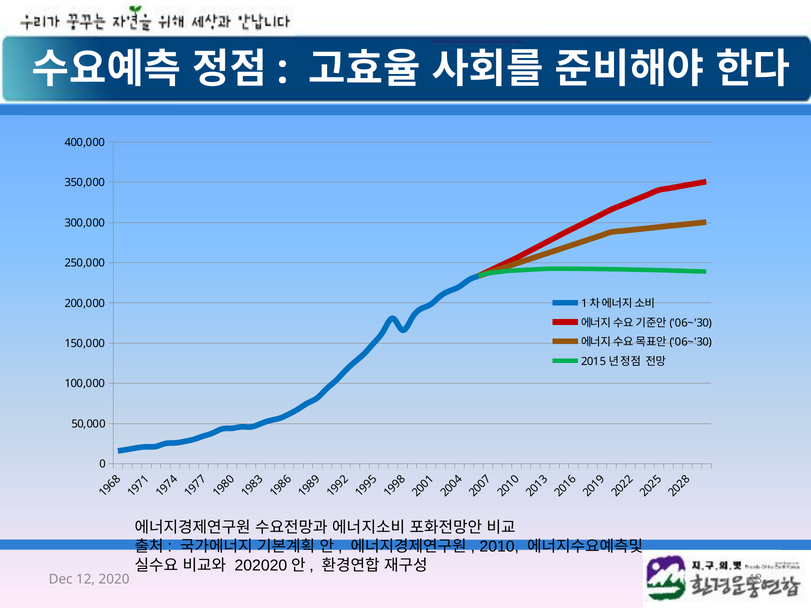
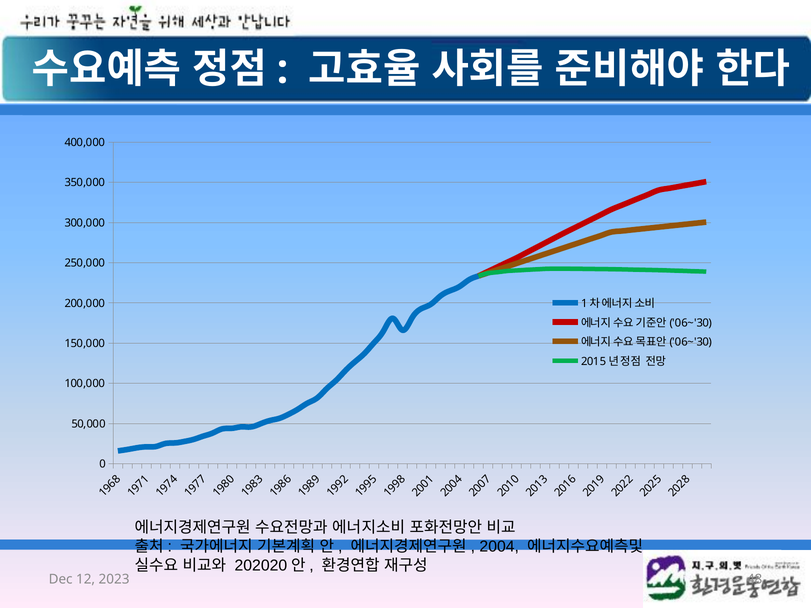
2010: 2010 -> 2004 (499, 547)
2020: 2020 -> 2023 (114, 580)
